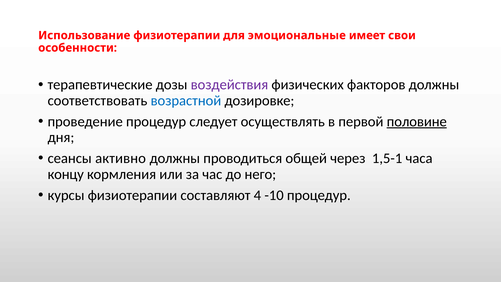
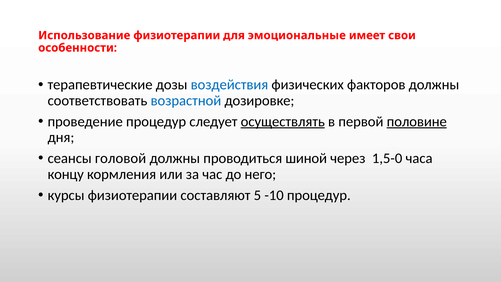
воздействия colour: purple -> blue (229, 85)
осуществлять underline: none -> present (283, 121)
активно: активно -> головой (121, 158)
общей: общей -> шиной (306, 158)
1,5-1: 1,5-1 -> 1,5-0 (387, 158)
4: 4 -> 5 (257, 195)
